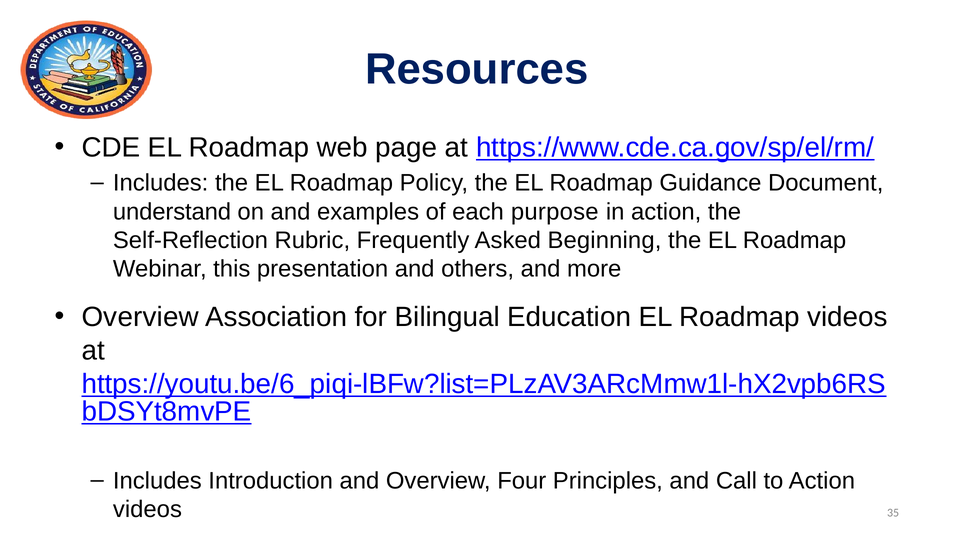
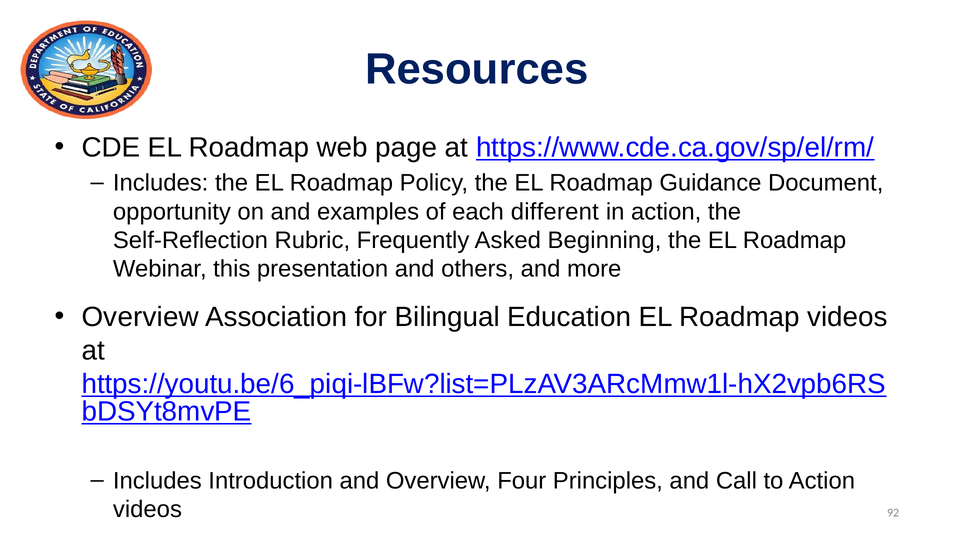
understand: understand -> opportunity (172, 212)
purpose: purpose -> different (555, 212)
35: 35 -> 92 (893, 512)
